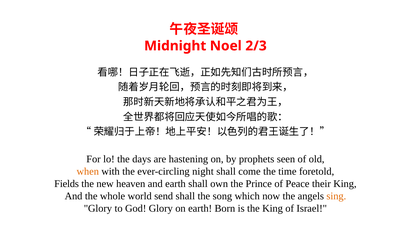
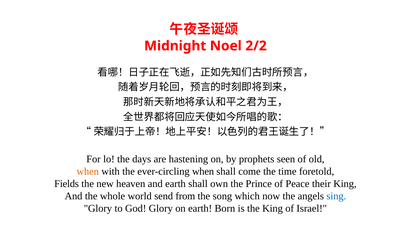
2/3: 2/3 -> 2/2 (256, 46)
ever-circling night: night -> when (203, 172)
send shall: shall -> from (185, 196)
sing colour: orange -> blue (336, 196)
